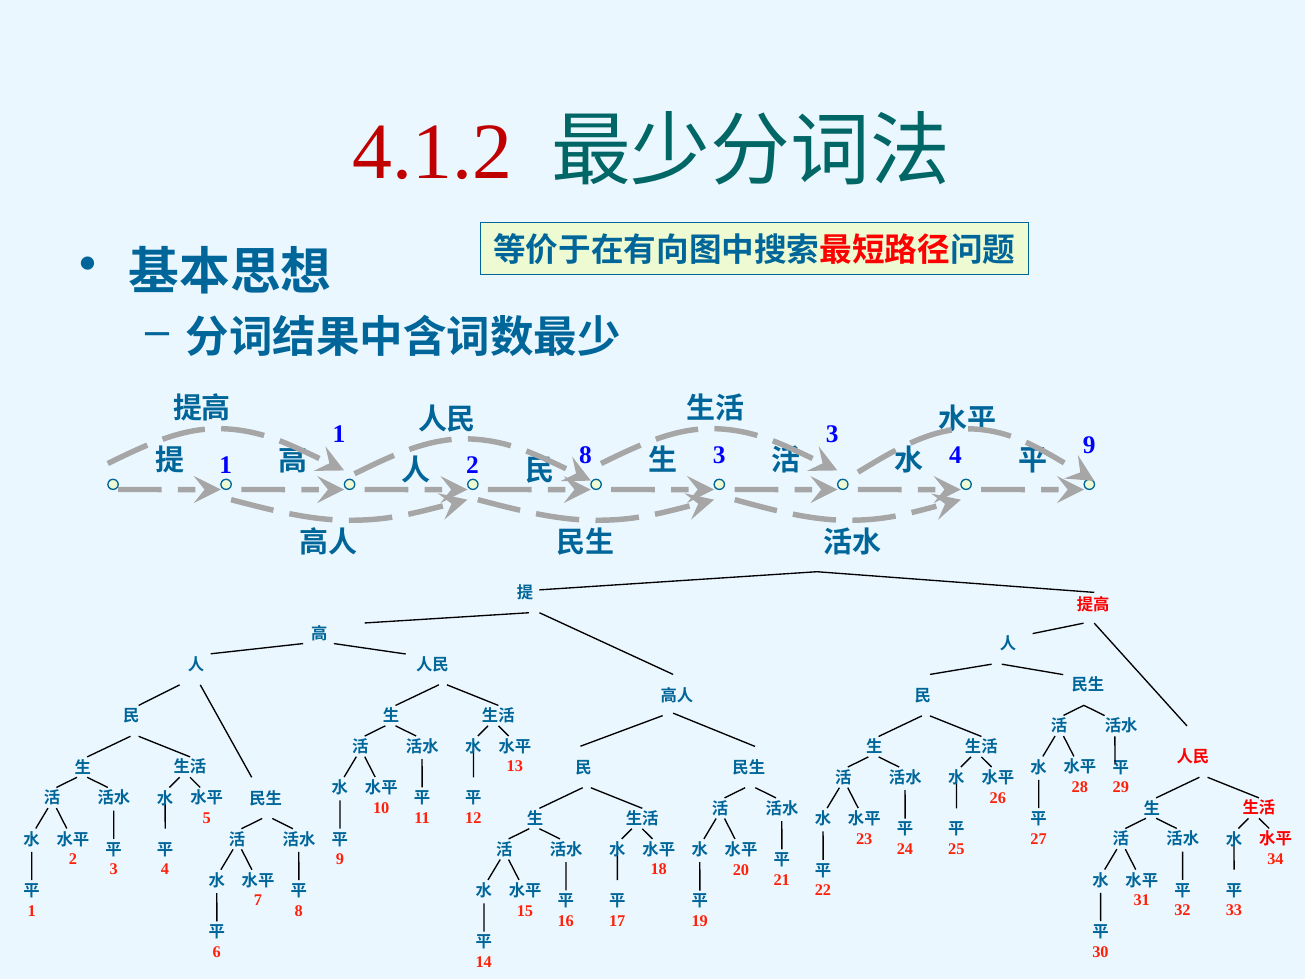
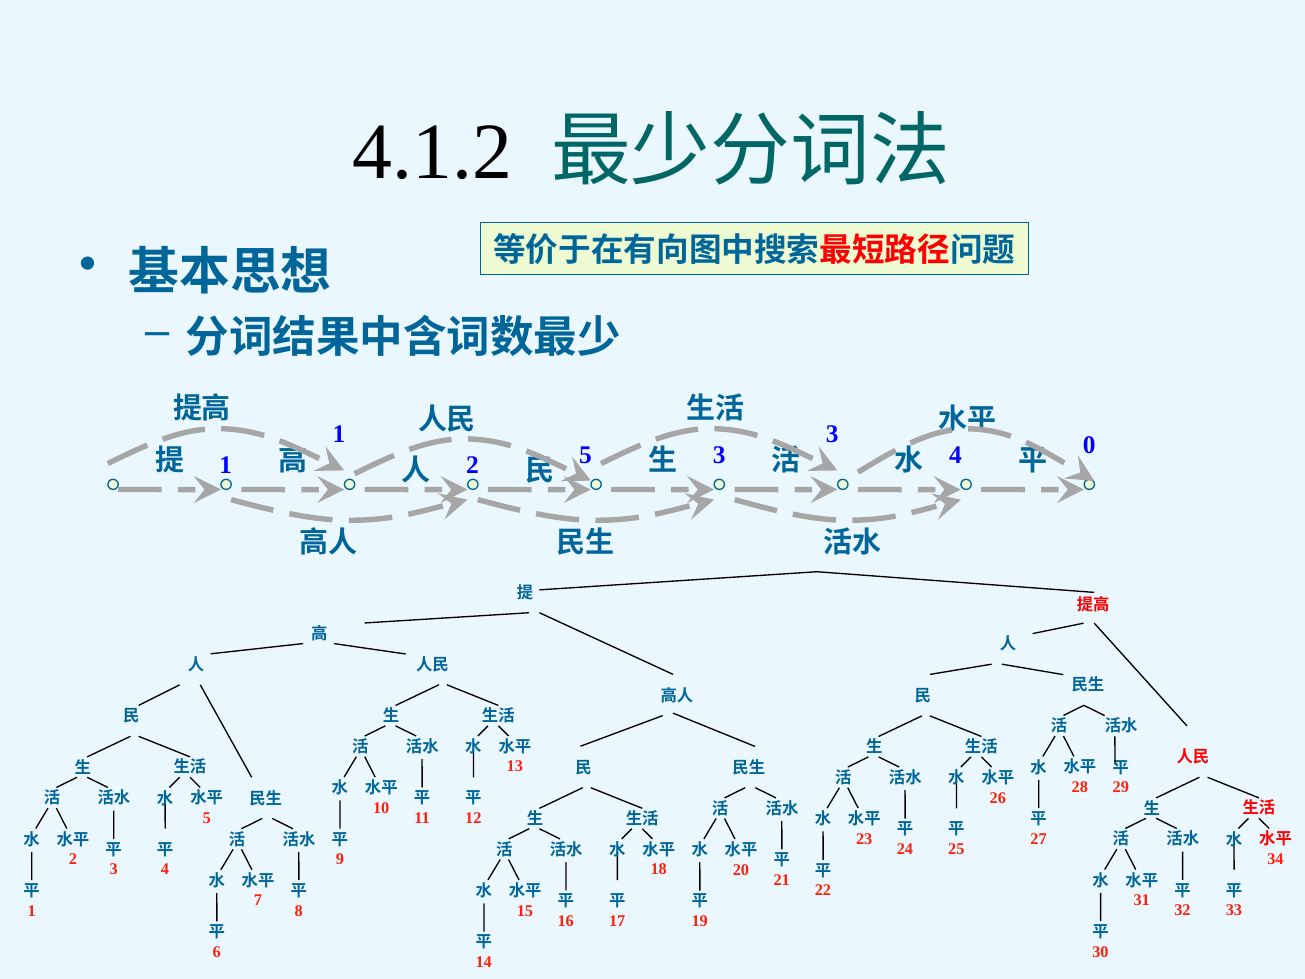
4.1.2 colour: red -> black (432, 152)
4 9: 9 -> 0 (1089, 445)
2 8: 8 -> 5 (586, 455)
